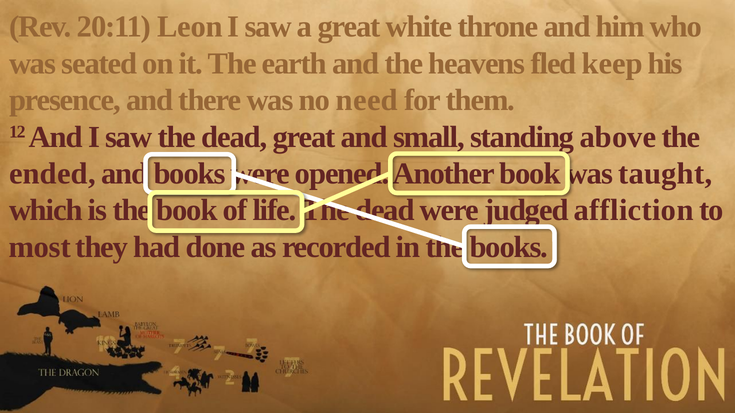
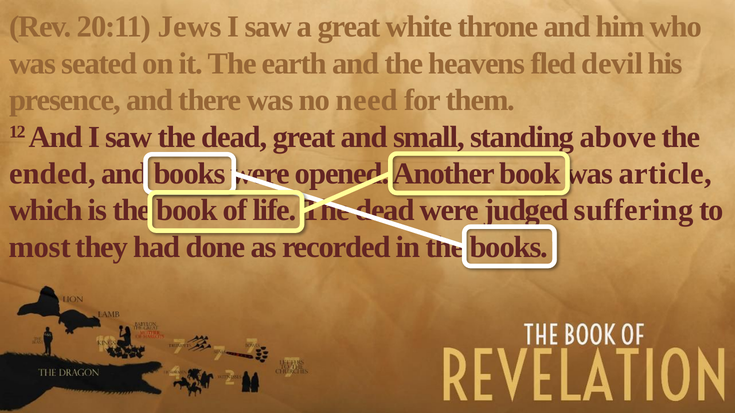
Leon: Leon -> Jews (190, 27)
keep: keep -> devil (612, 64)
taught: taught -> article (665, 174)
affliction: affliction -> suffering (634, 211)
